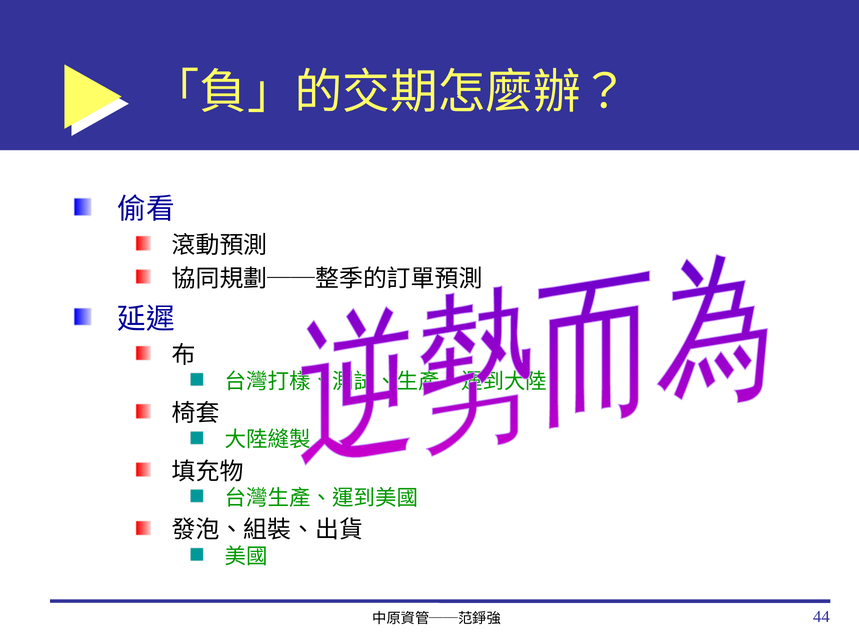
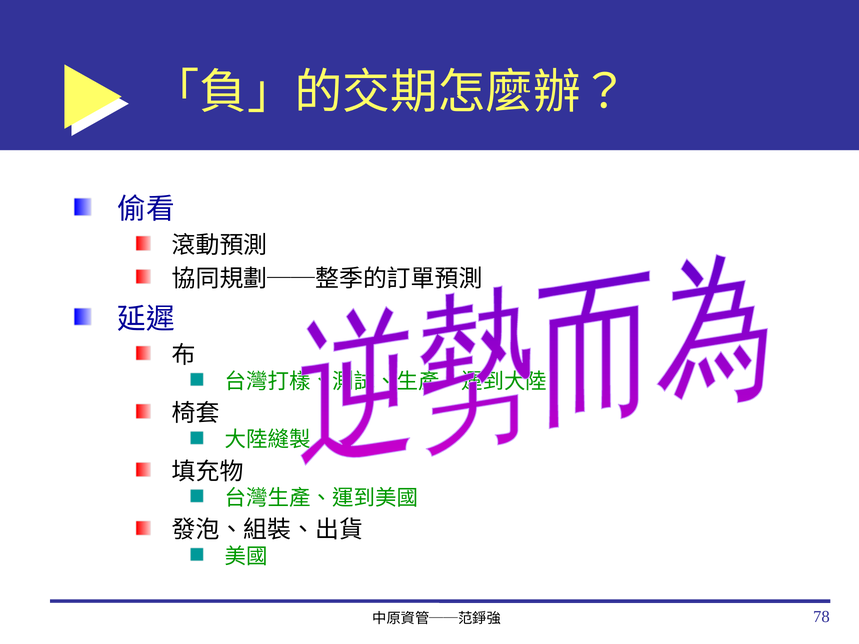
44: 44 -> 78 (821, 617)
